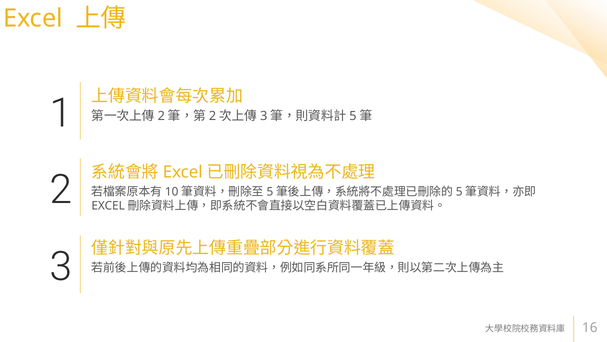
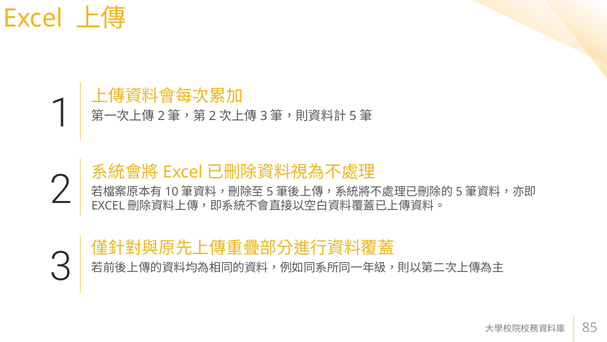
16: 16 -> 85 (590, 327)
